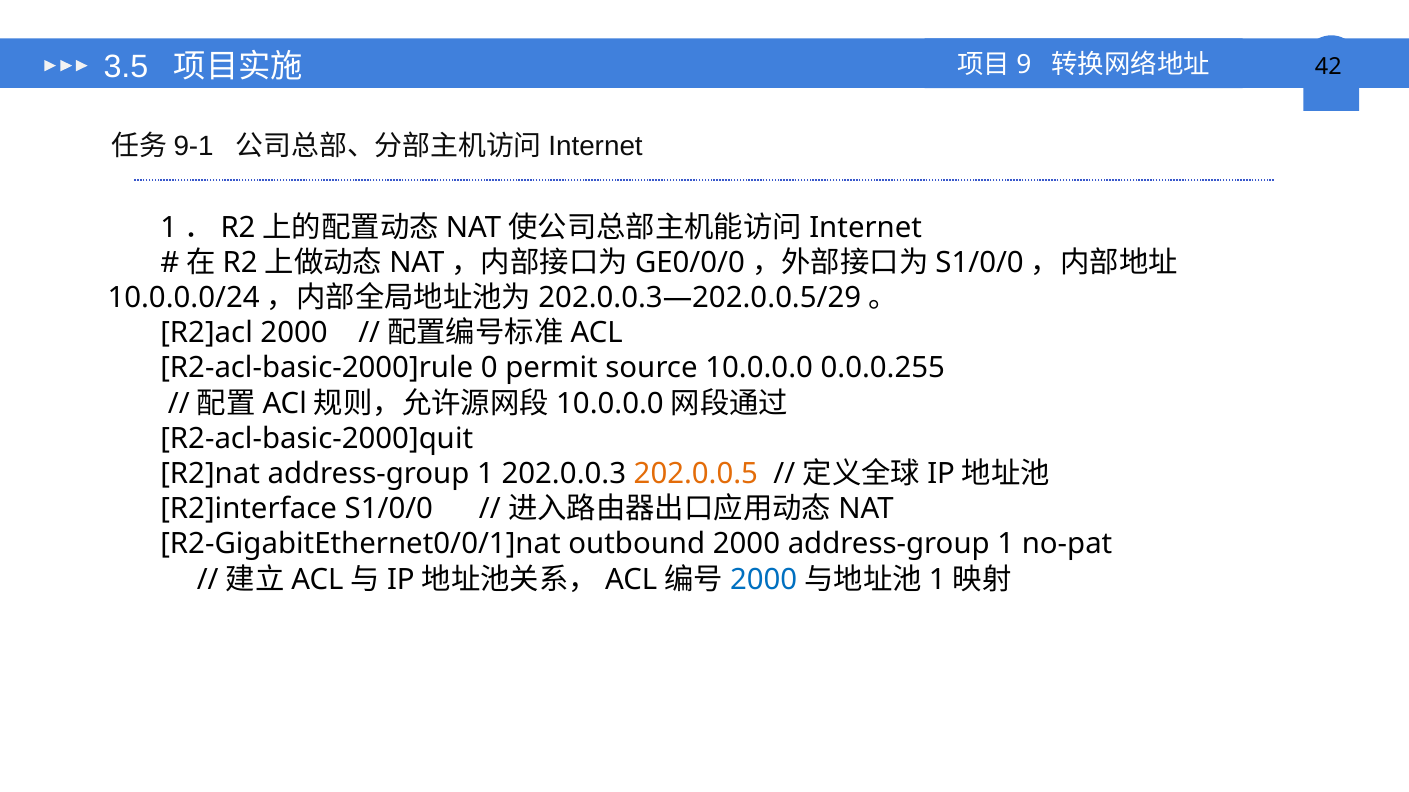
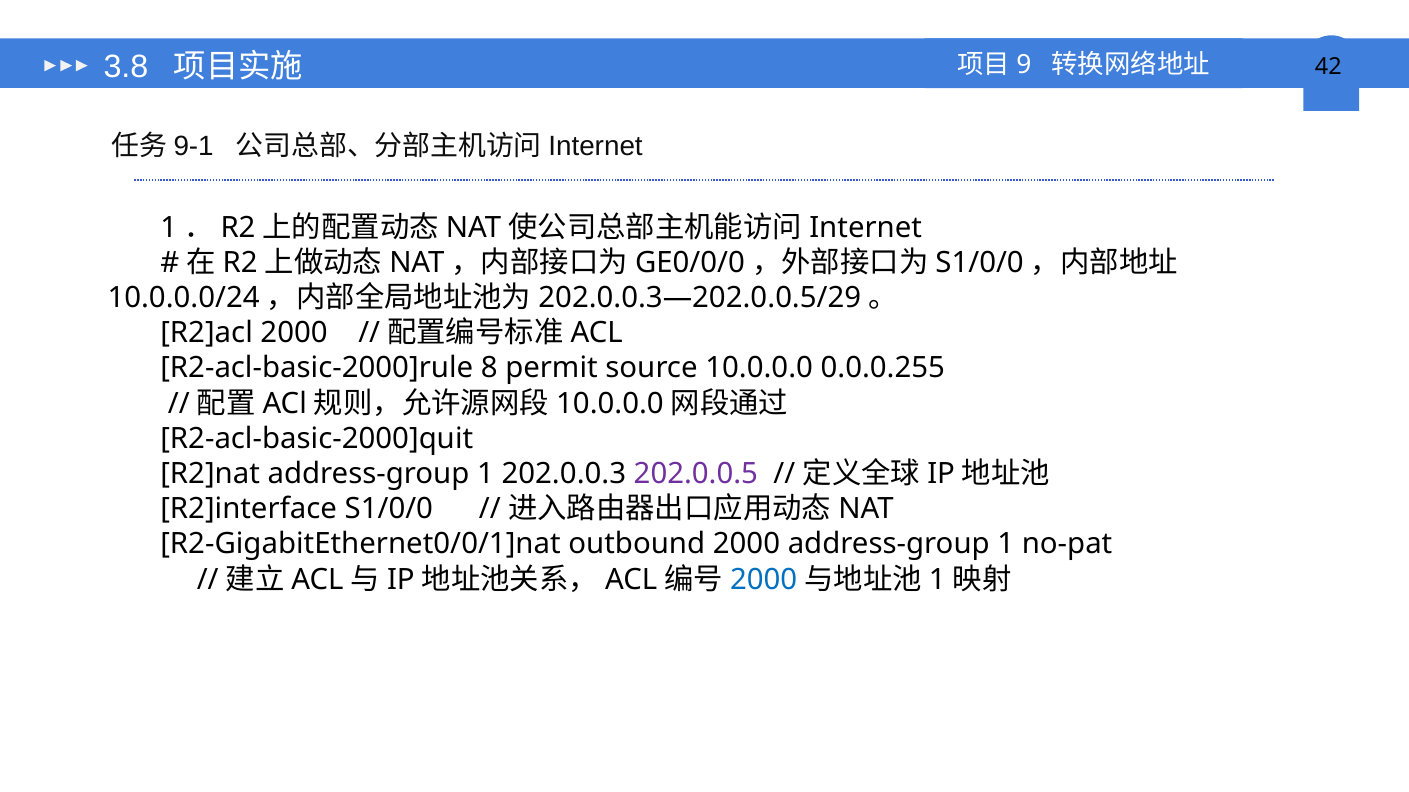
3.5: 3.5 -> 3.8 (126, 67)
0: 0 -> 8 (489, 368)
202.0.0.5 colour: orange -> purple (696, 474)
